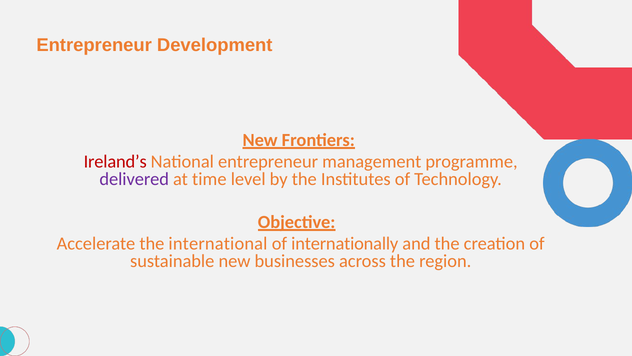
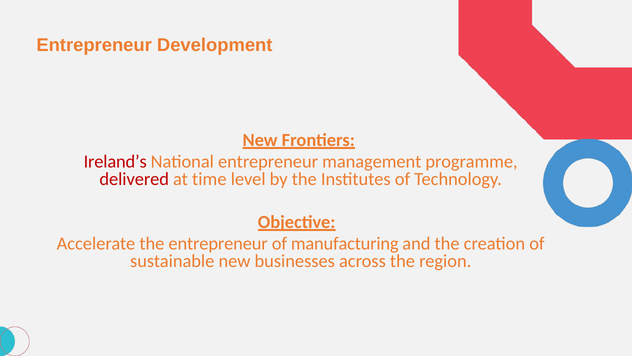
delivered colour: purple -> red (134, 179)
the international: international -> entrepreneur (218, 243)
internationally: internationally -> manufacturing (345, 243)
